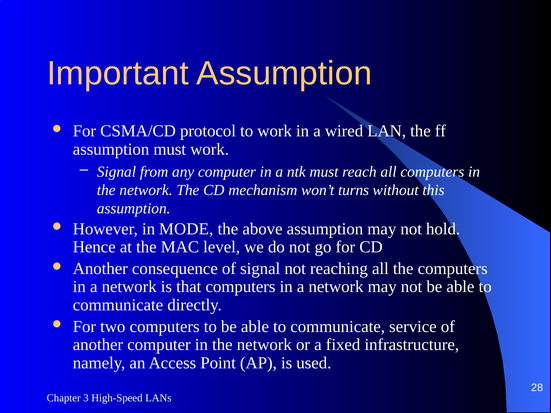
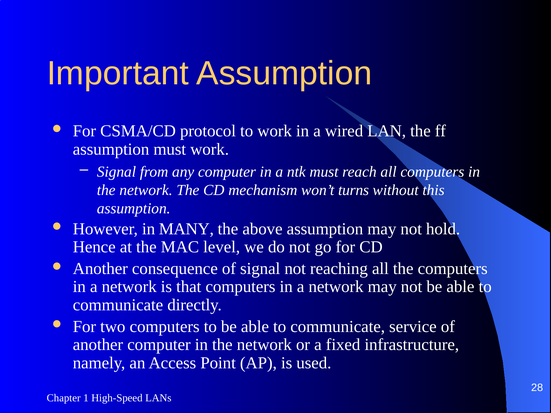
MODE: MODE -> MANY (186, 229)
3: 3 -> 1 (86, 398)
